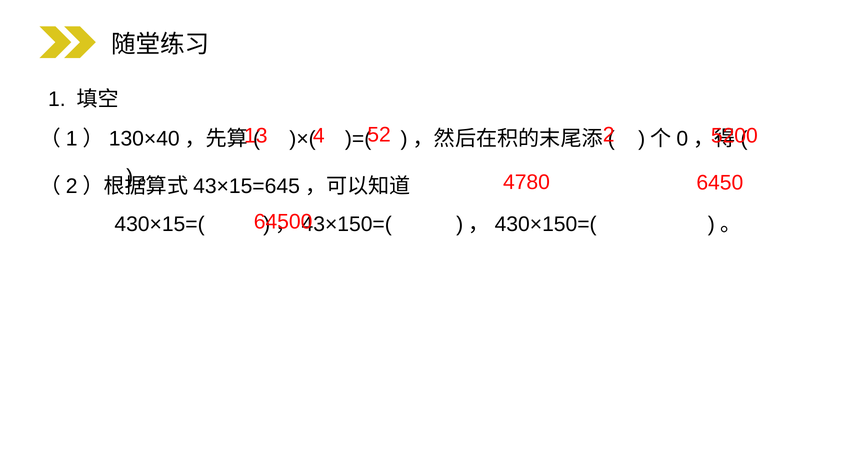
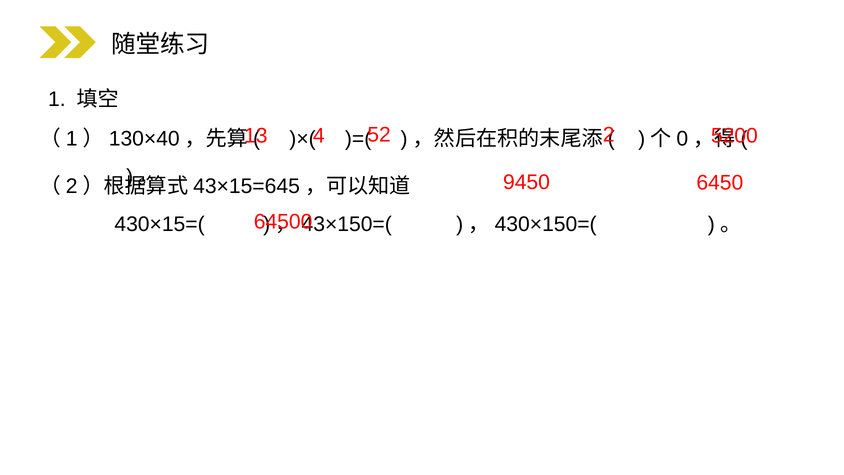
4780: 4780 -> 9450 (527, 182)
